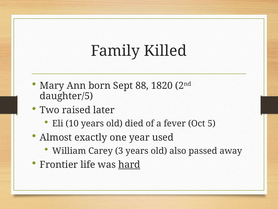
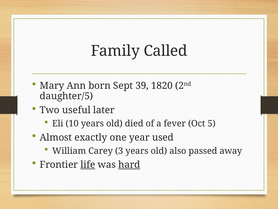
Killed: Killed -> Called (165, 51)
88: 88 -> 39 (142, 85)
raised: raised -> useful (76, 110)
life underline: none -> present (88, 164)
